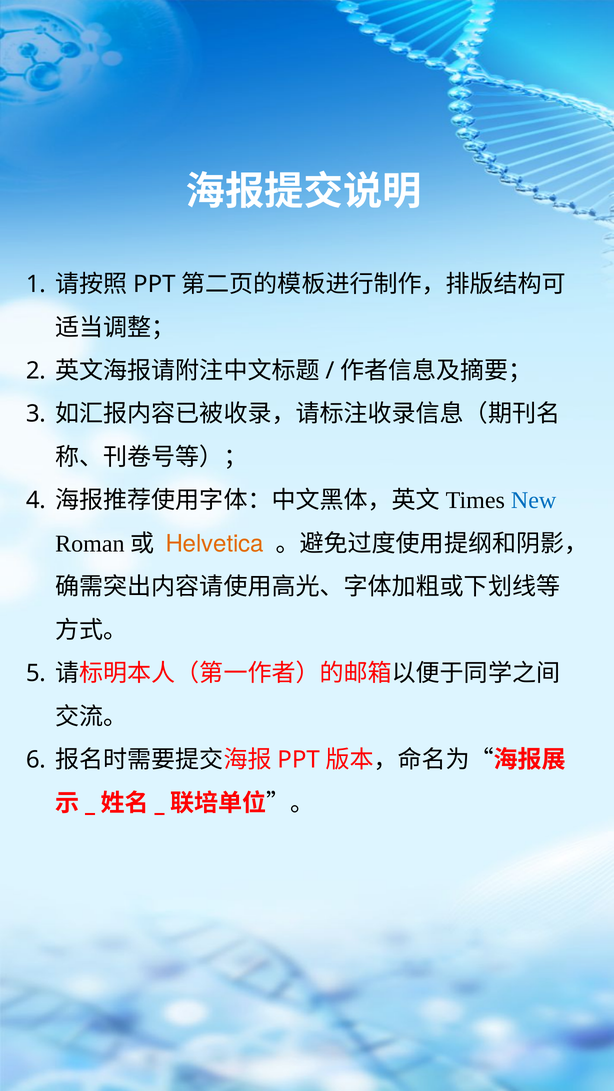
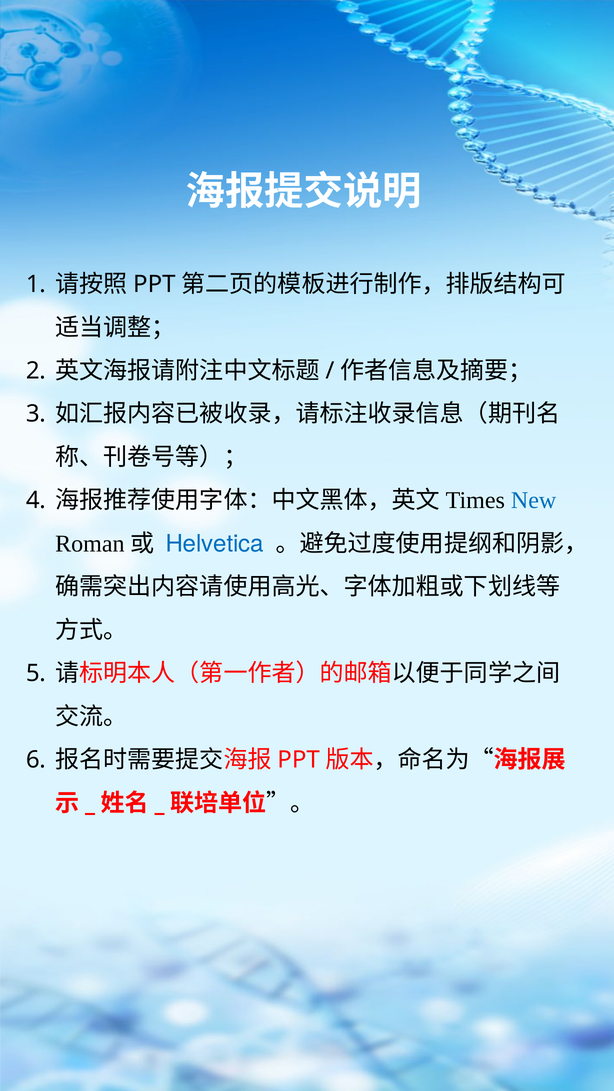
Helvetica colour: orange -> blue (215, 544)
